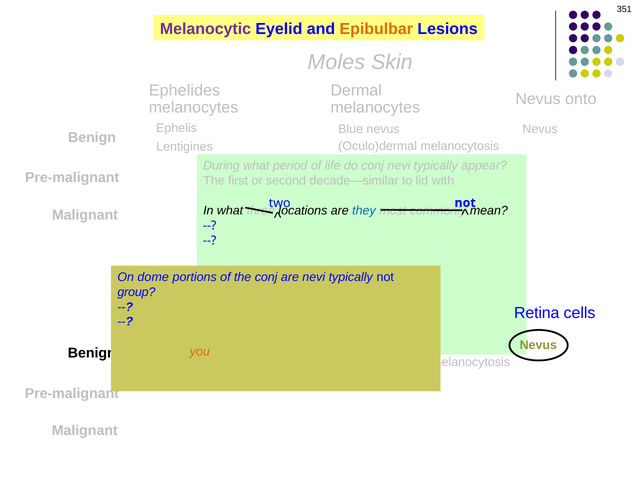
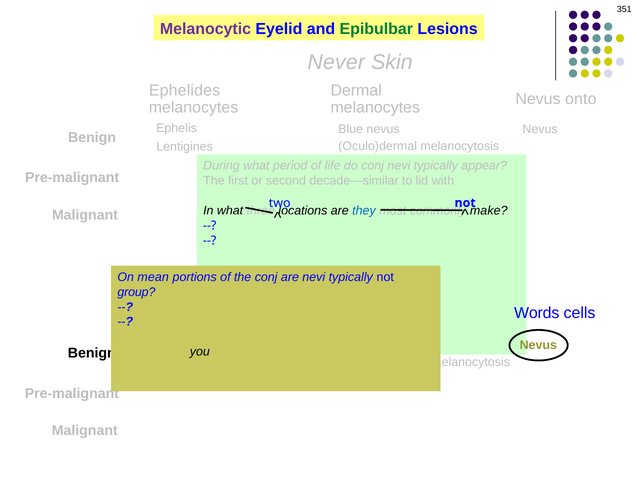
Epibulbar colour: orange -> green (376, 29)
Moles: Moles -> Never (336, 62)
mean: mean -> make (489, 210)
dome: dome -> mean (153, 277)
Retina: Retina -> Words (537, 313)
you colour: orange -> black (200, 351)
